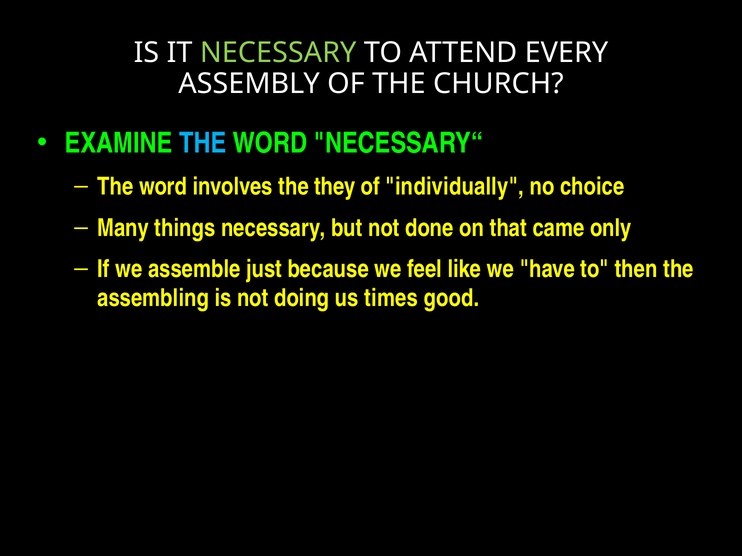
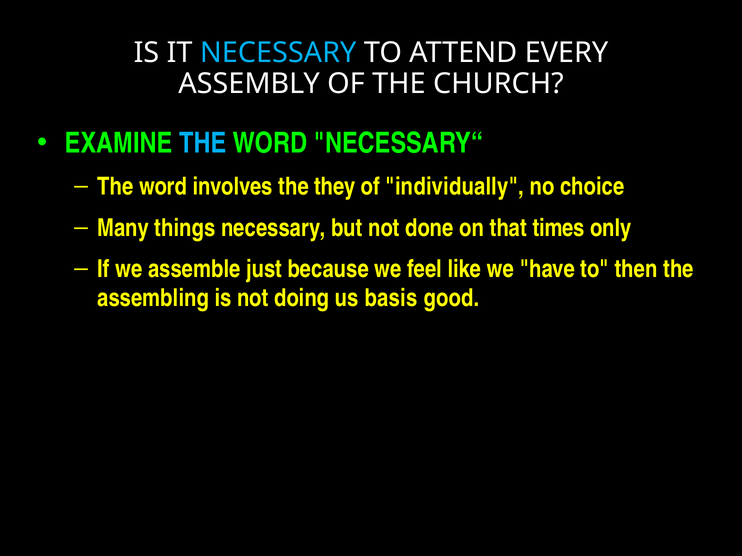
NECESSARY colour: light green -> light blue (278, 53)
came: came -> times (559, 228)
times: times -> basis (391, 298)
